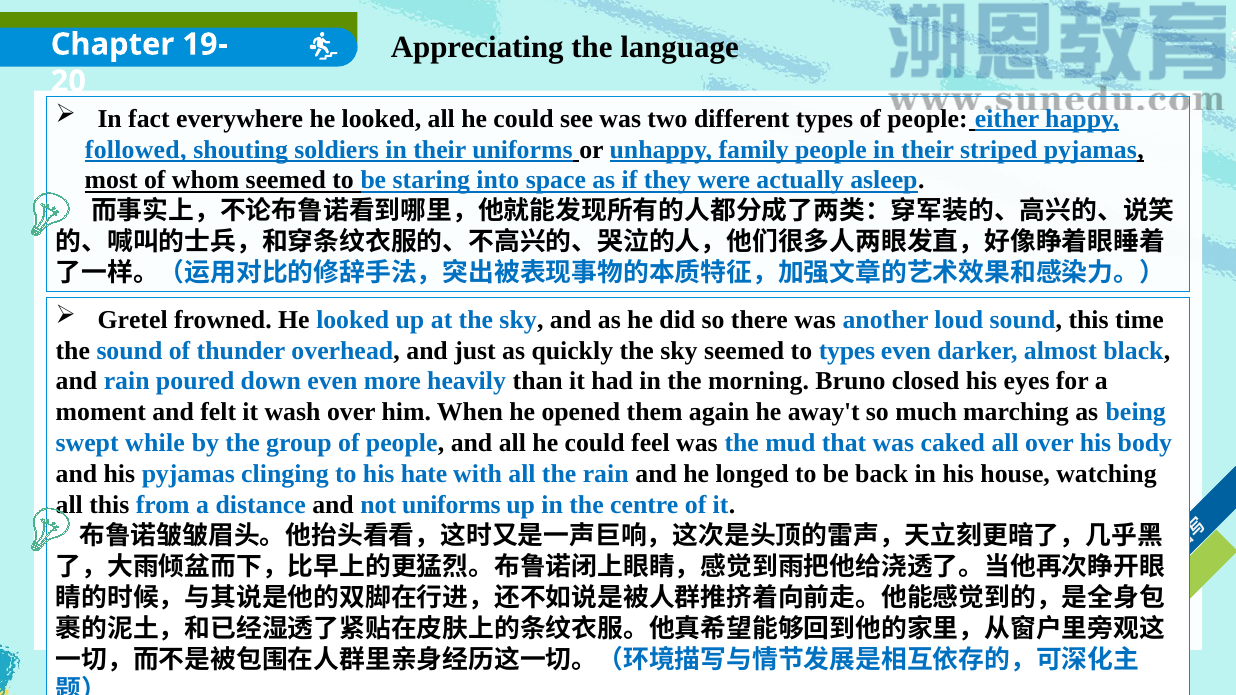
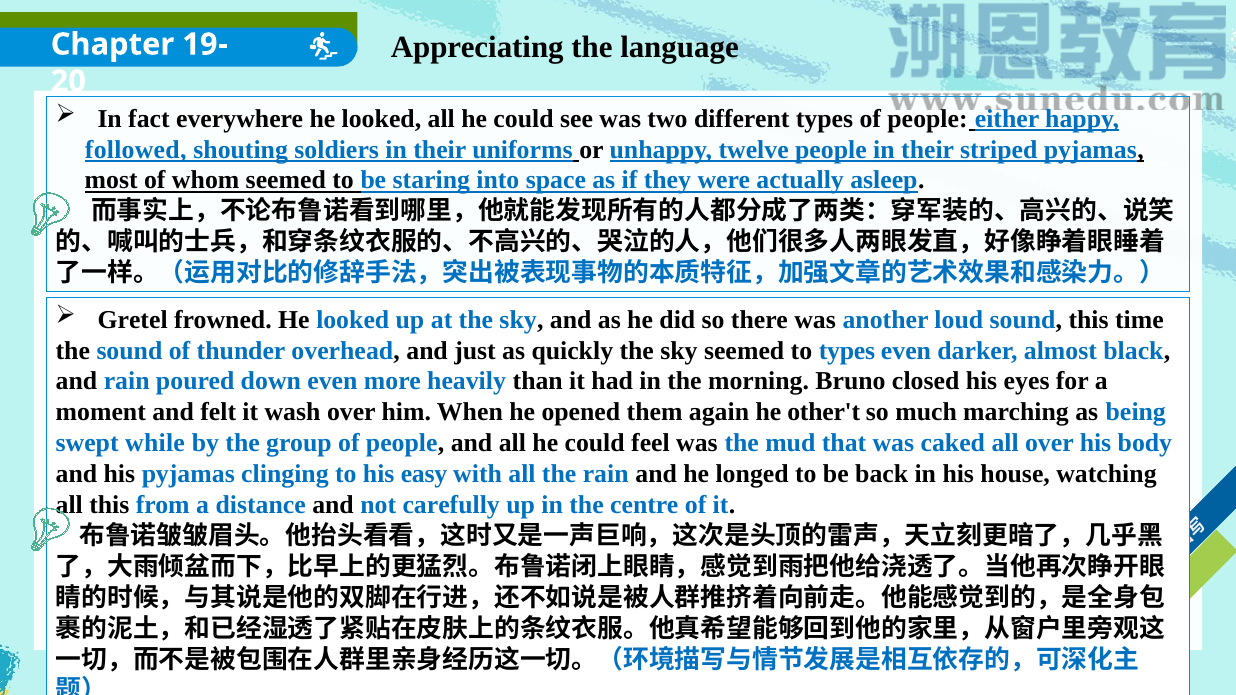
family: family -> twelve (754, 150)
away't: away't -> other't (824, 412)
hate: hate -> easy (424, 474)
not uniforms: uniforms -> carefully (451, 505)
